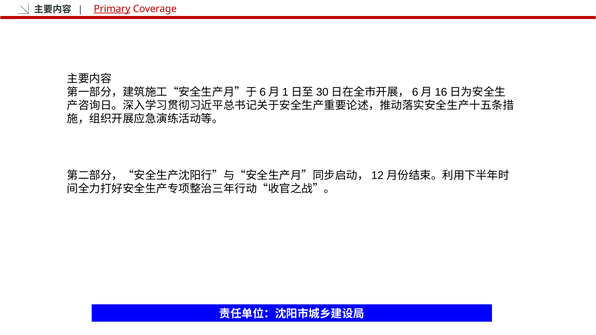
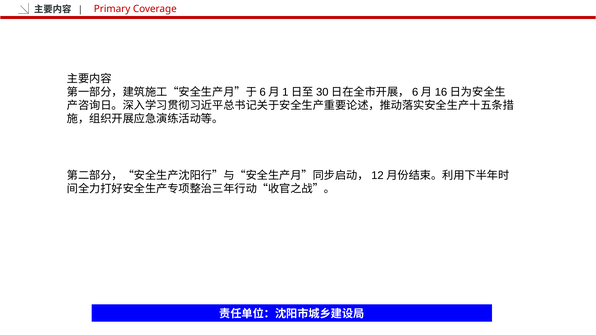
Primary underline: present -> none (112, 9)
